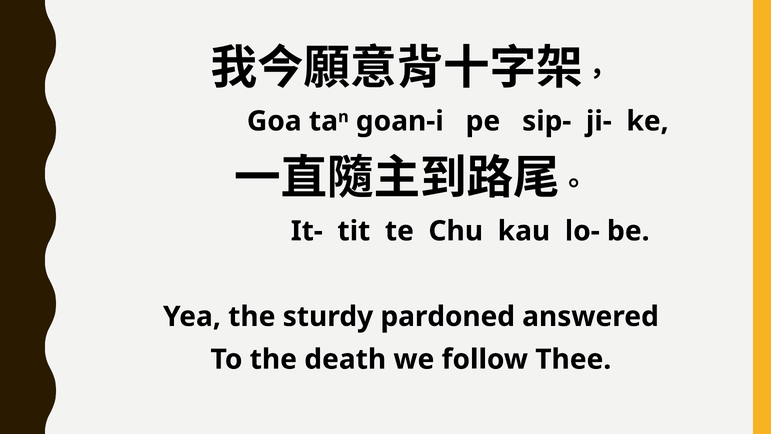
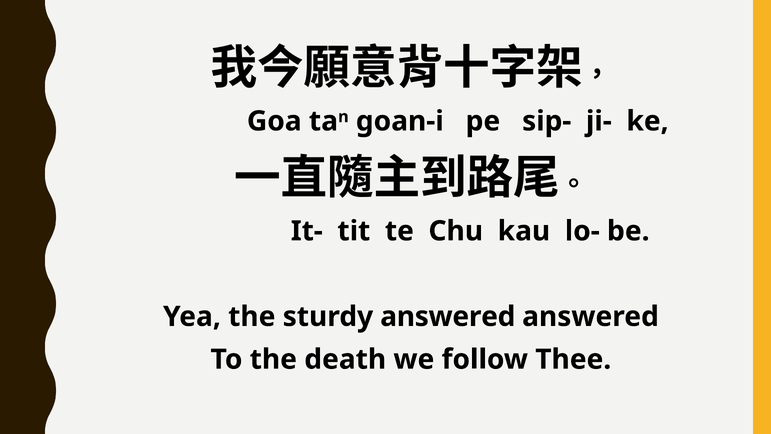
sturdy pardoned: pardoned -> answered (448, 316)
